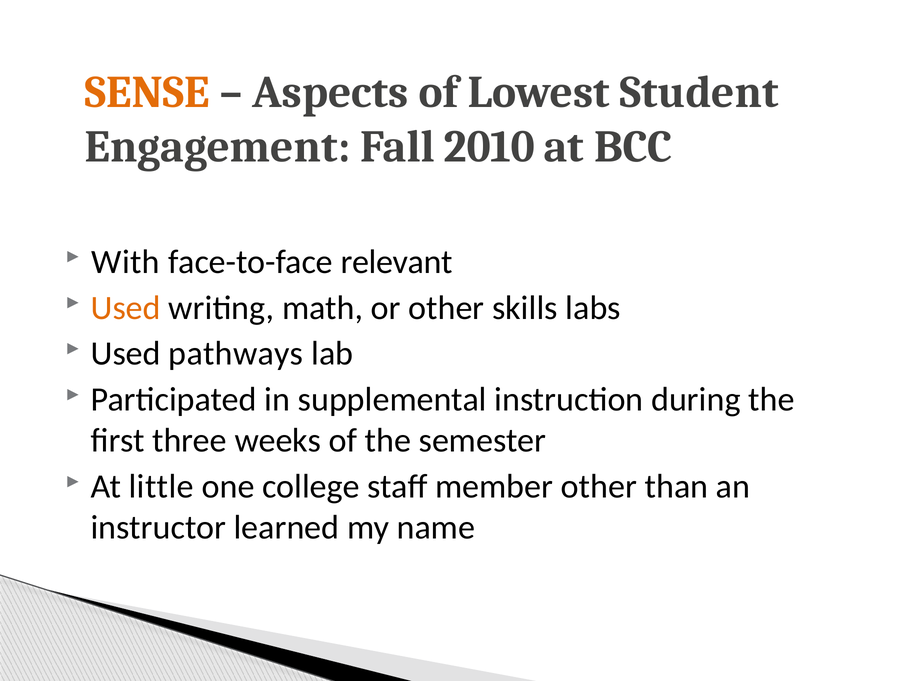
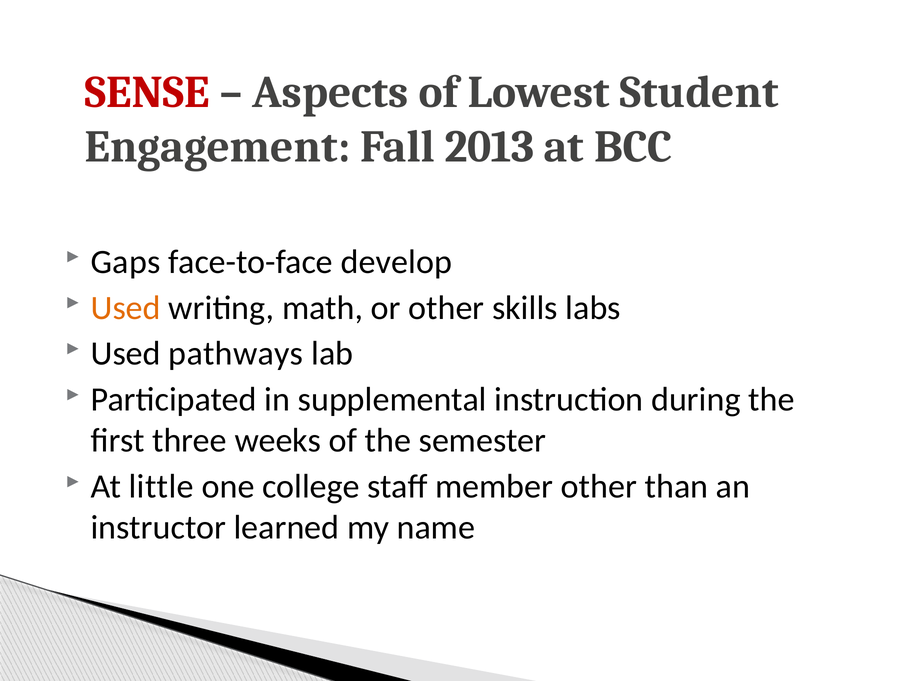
SENSE colour: orange -> red (147, 92)
2010: 2010 -> 2013 (489, 147)
With: With -> Gaps (126, 262)
relevant: relevant -> develop (397, 262)
